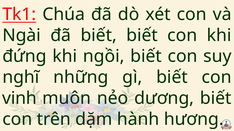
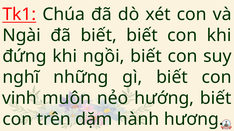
dương: dương -> hướng (164, 99)
